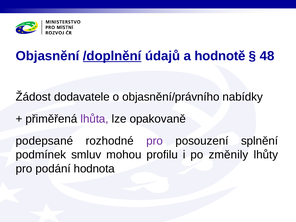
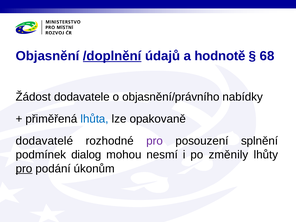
48: 48 -> 68 (267, 56)
lhůta colour: purple -> blue (95, 119)
podepsané: podepsané -> dodavatelé (44, 141)
smluv: smluv -> dialog (86, 155)
profilu: profilu -> nesmí (162, 155)
pro underline: none -> present (24, 169)
hodnota: hodnota -> úkonům (94, 169)
